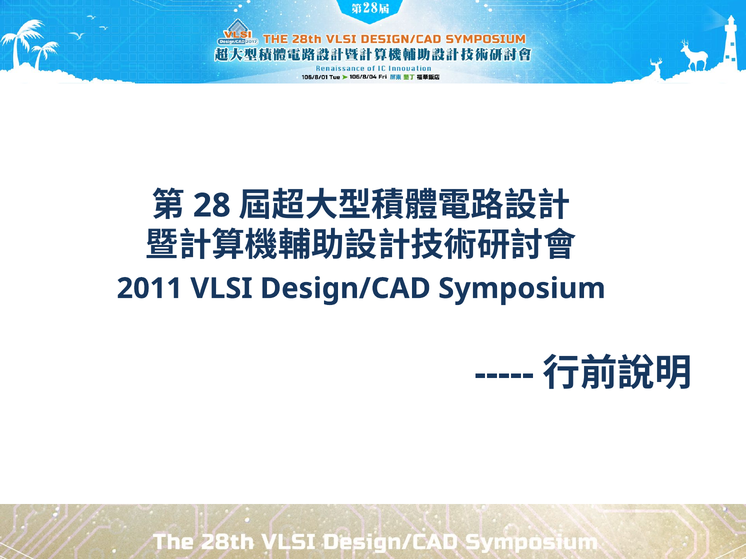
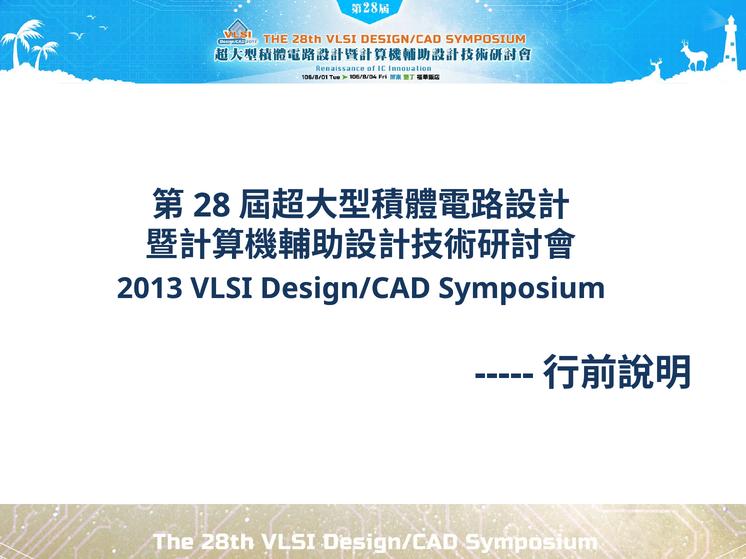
2011: 2011 -> 2013 (150, 289)
